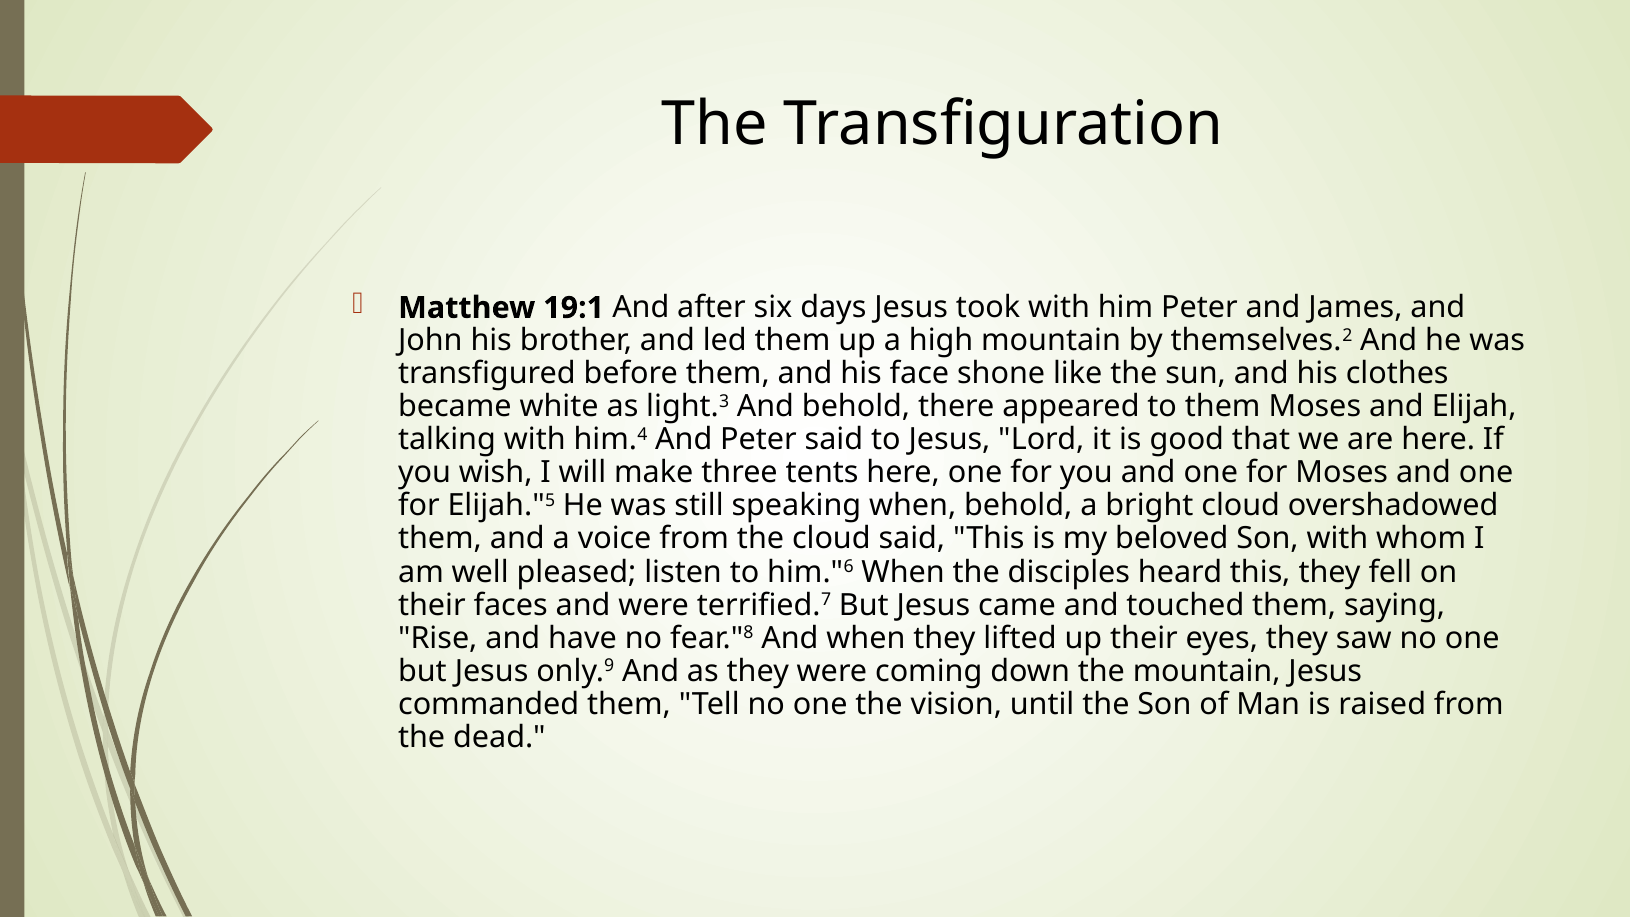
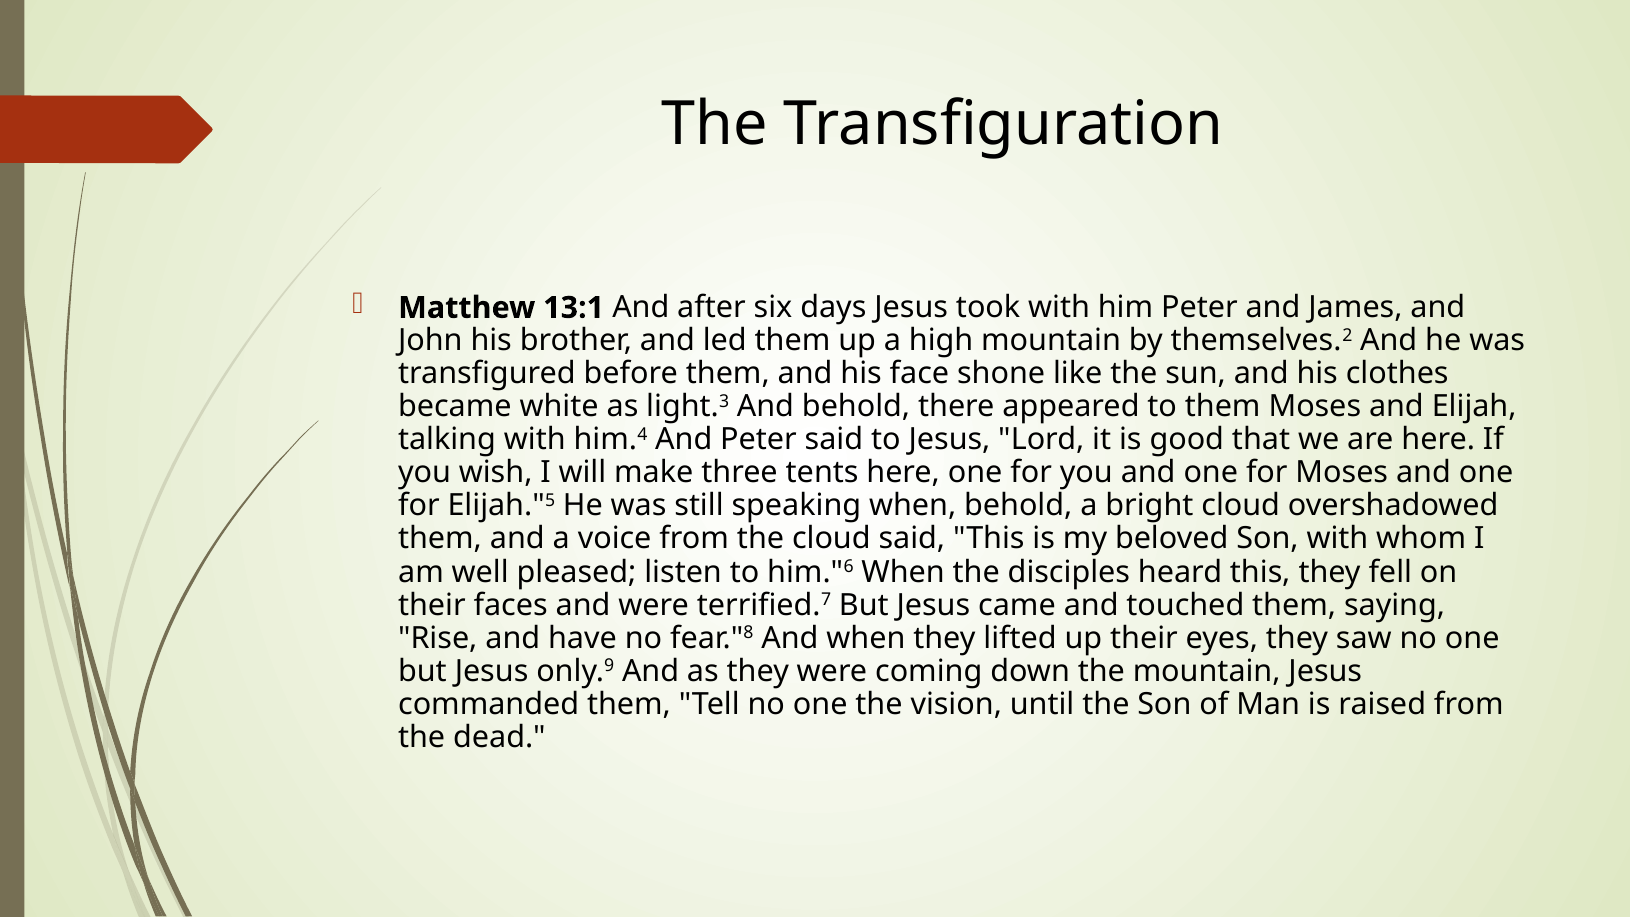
19:1: 19:1 -> 13:1 (574, 308)
